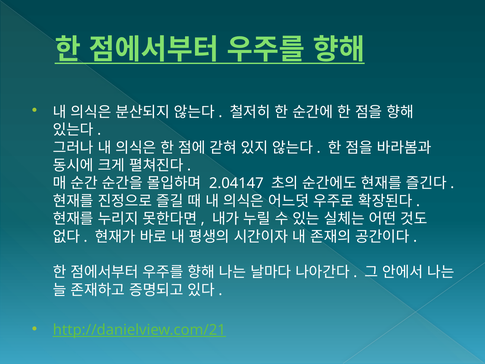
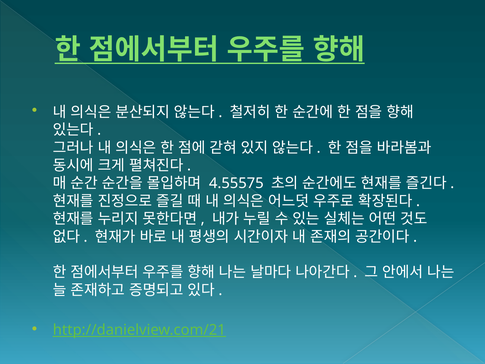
2.04147: 2.04147 -> 4.55575 (236, 183)
